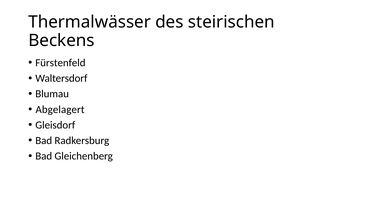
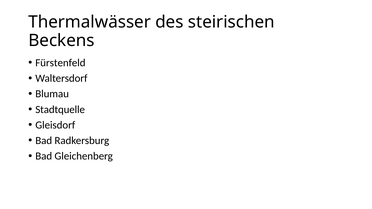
Abgelagert: Abgelagert -> Stadtquelle (60, 110)
